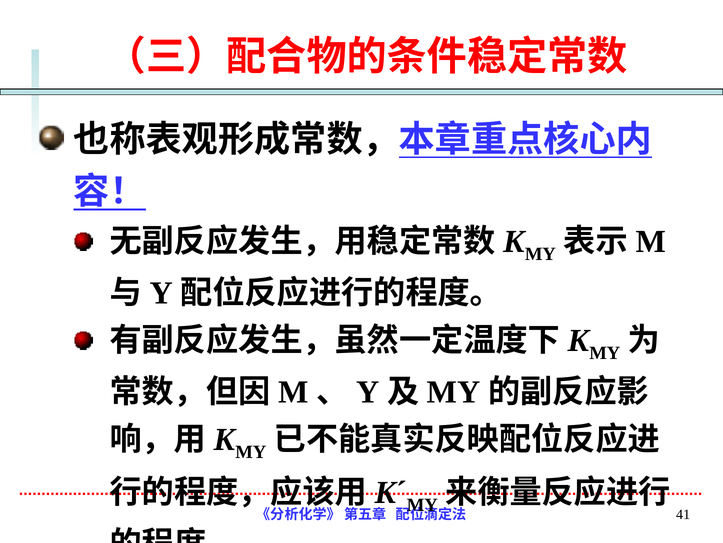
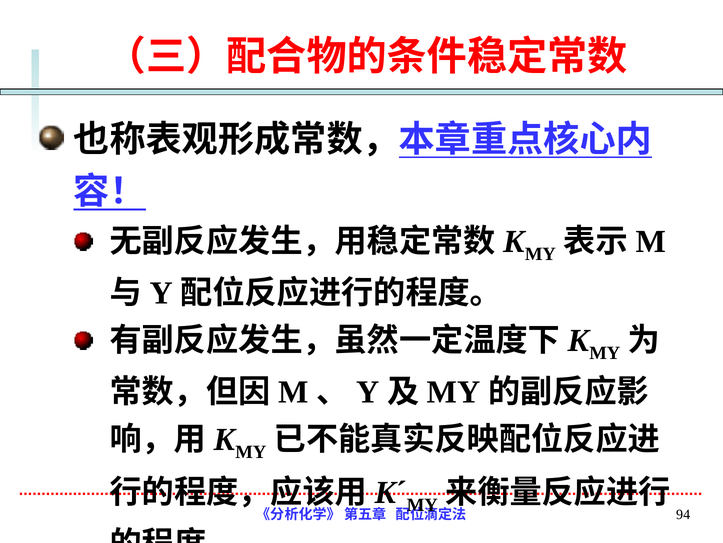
41: 41 -> 94 (683, 514)
